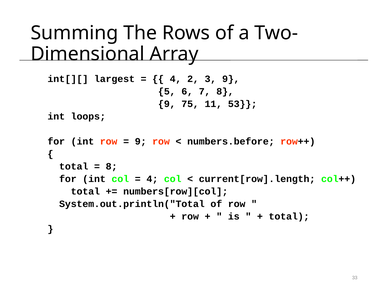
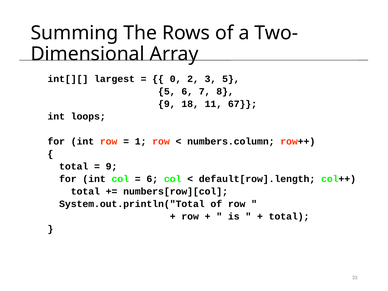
4: 4 -> 0 (176, 79)
3 9: 9 -> 5 (231, 79)
75: 75 -> 18 (190, 104)
53: 53 -> 67 (243, 104)
9: 9 -> 1 (141, 141)
numbers.before: numbers.before -> numbers.column (231, 141)
8: 8 -> 9 (112, 166)
4: 4 -> 6 (152, 179)
current[row].length: current[row].length -> default[row].length (257, 179)
